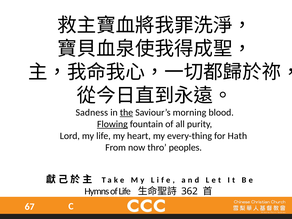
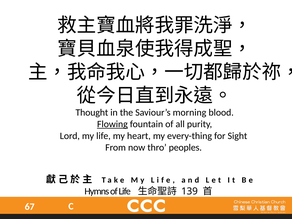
Sadness: Sadness -> Thought (92, 112)
the underline: present -> none (126, 112)
Hath: Hath -> Sight (237, 136)
362: 362 -> 139 (190, 191)
